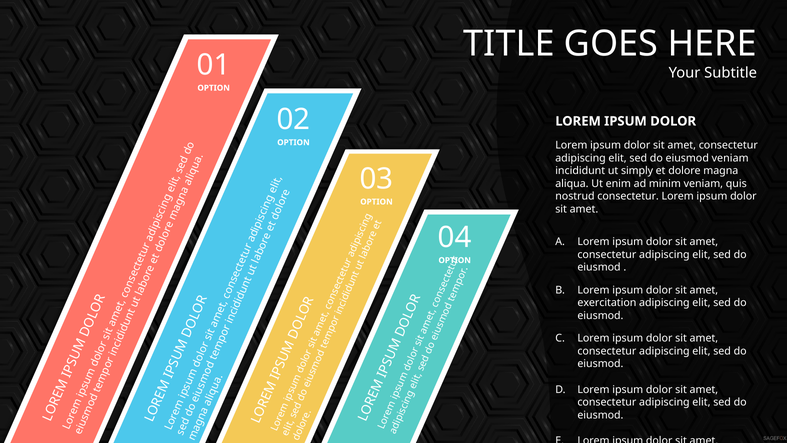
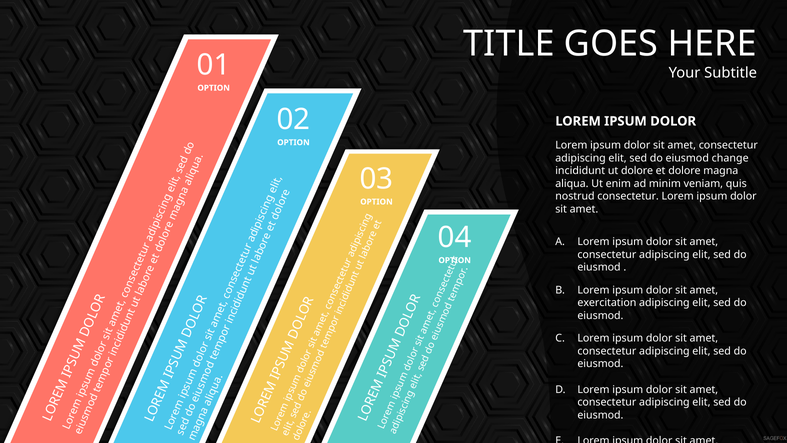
eiusmod veniam: veniam -> change (730, 158)
ut simply: simply -> dolore (637, 171)
